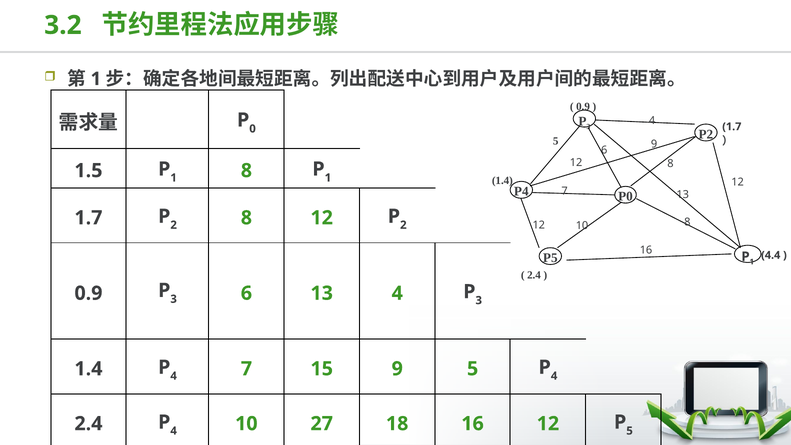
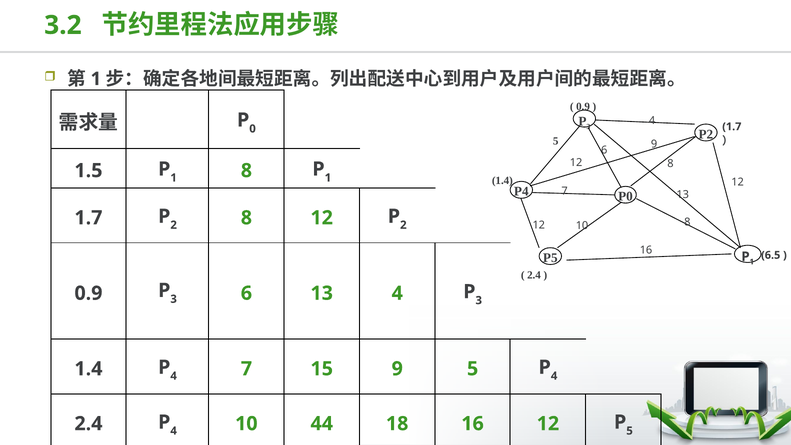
4.4: 4.4 -> 6.5 (771, 255)
27: 27 -> 44 (322, 424)
